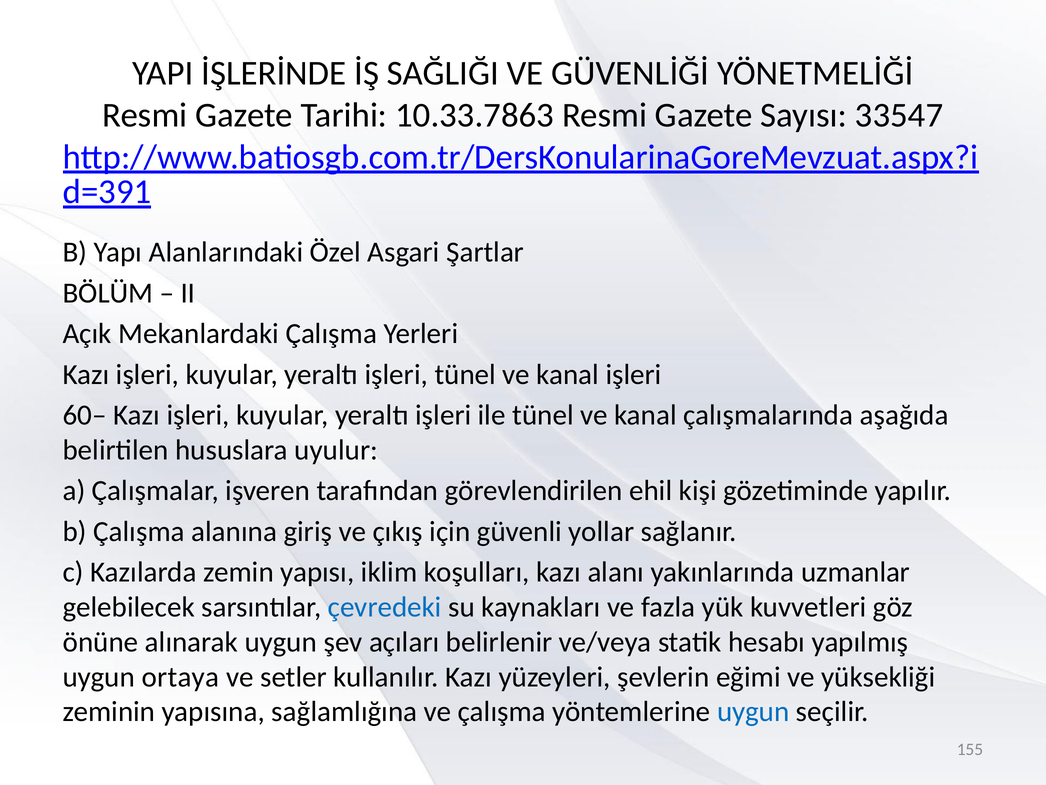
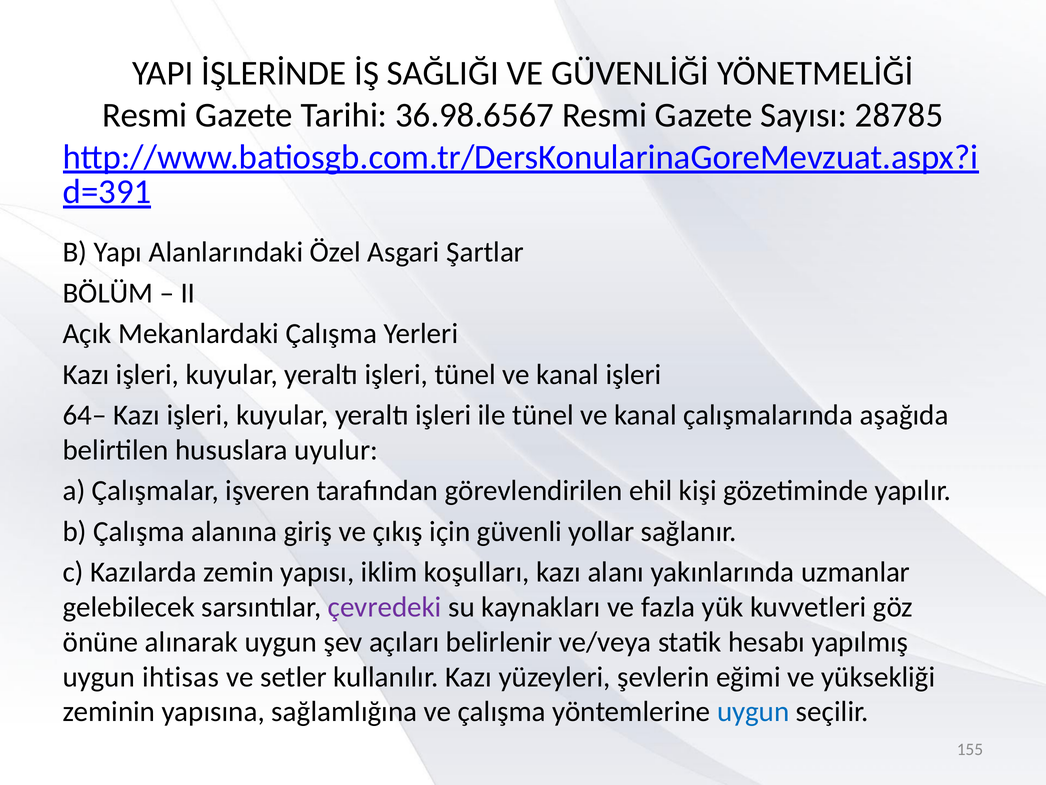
10.33.7863: 10.33.7863 -> 36.98.6567 (475, 115)
33547: 33547 -> 28785 (899, 115)
60–: 60– -> 64– (85, 415)
çevredeki colour: blue -> purple (385, 607)
ortaya: ortaya -> ihtisas (181, 677)
